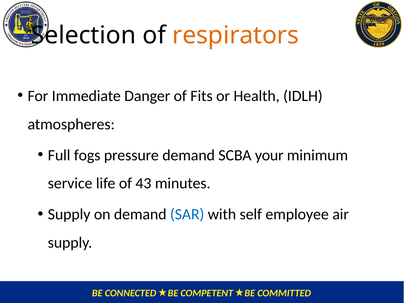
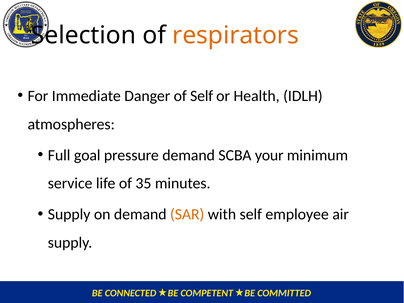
of Fits: Fits -> Self (202, 96)
fogs: fogs -> goal (87, 155)
43: 43 -> 35 (143, 183)
SAR colour: blue -> orange (187, 214)
